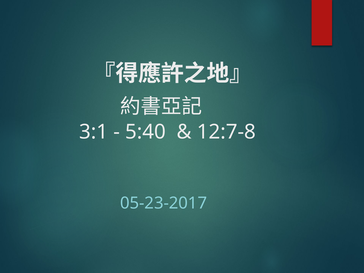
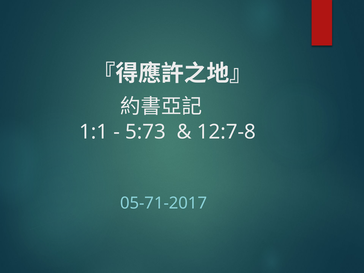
3:1: 3:1 -> 1:1 (94, 132)
5:40: 5:40 -> 5:73 (146, 132)
05-23-2017: 05-23-2017 -> 05-71-2017 (164, 203)
